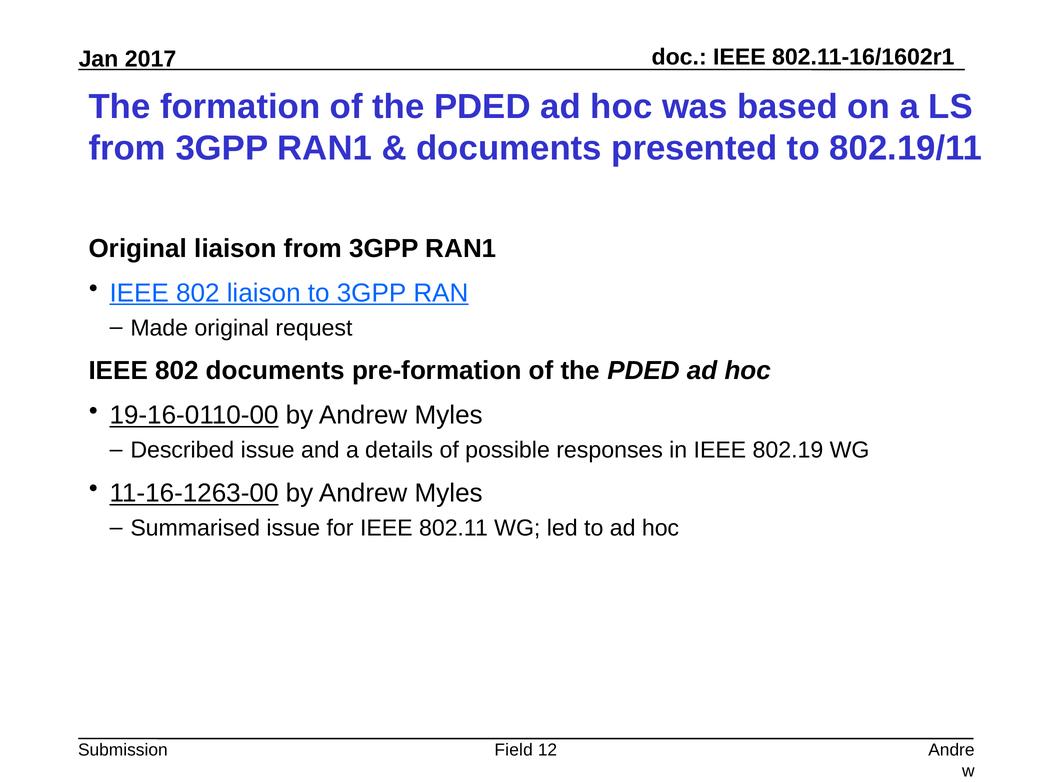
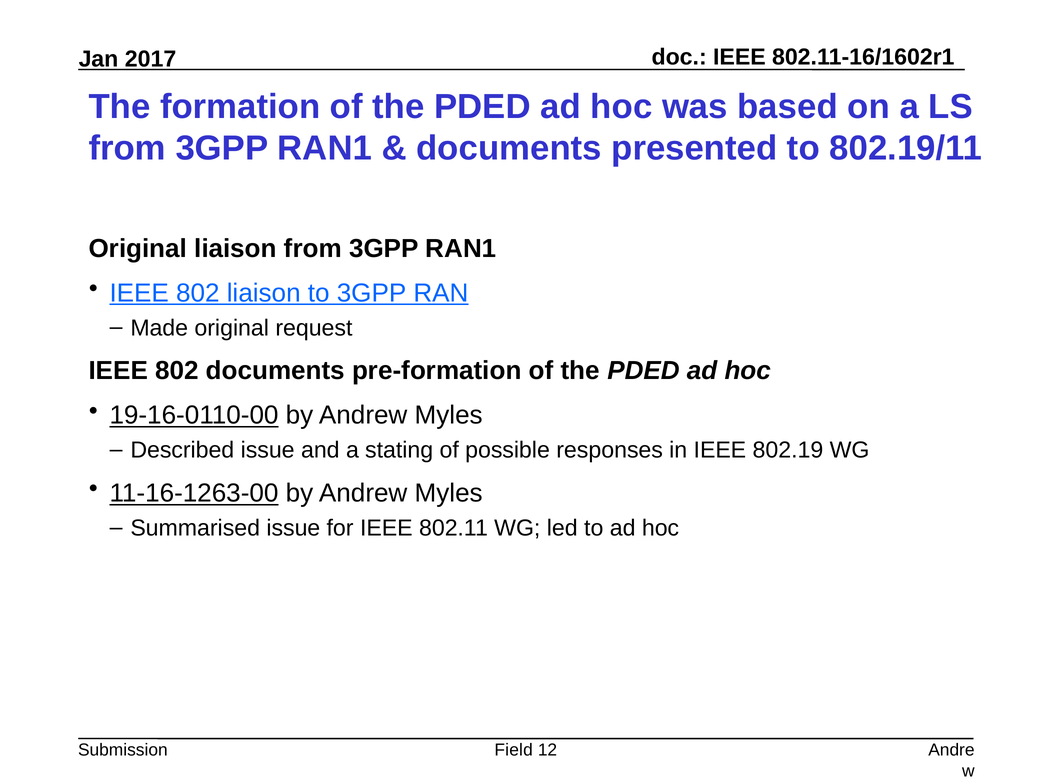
details: details -> stating (399, 450)
